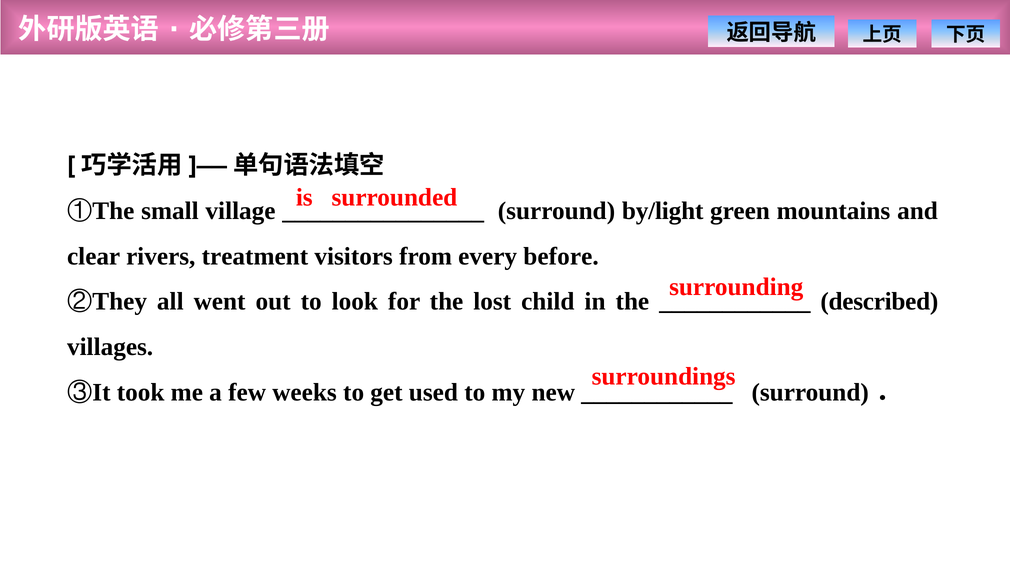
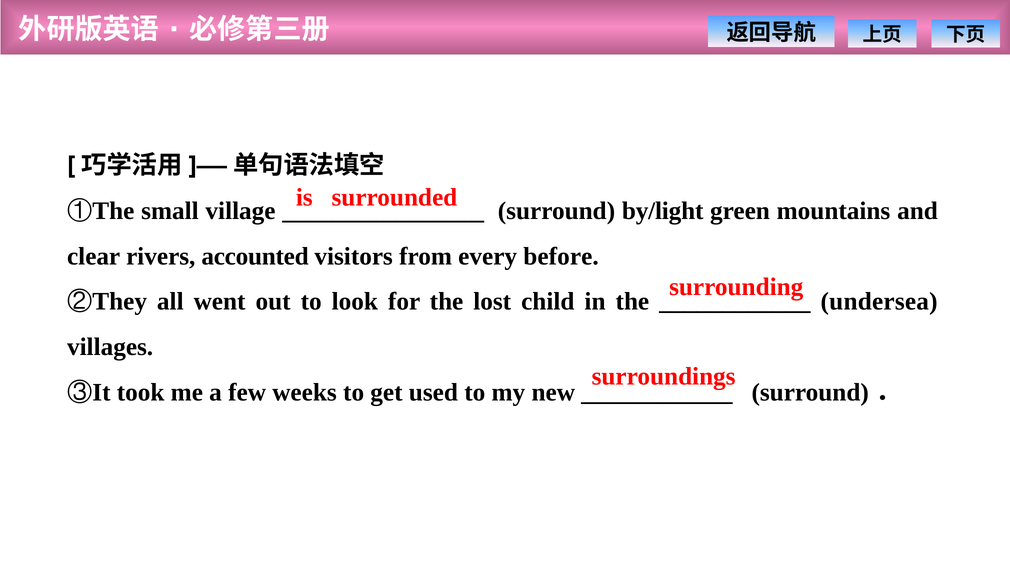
treatment: treatment -> accounted (255, 256)
described: described -> undersea (879, 302)
